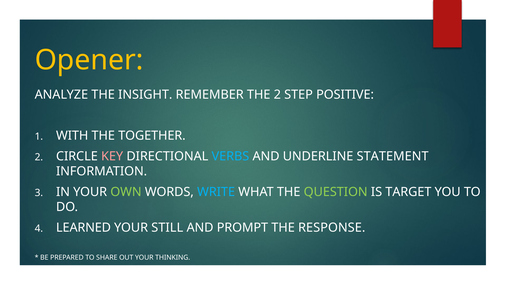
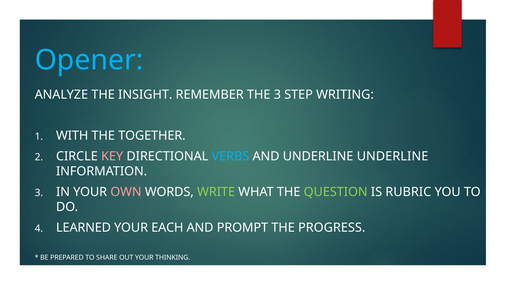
Opener colour: yellow -> light blue (89, 60)
THE 2: 2 -> 3 (277, 95)
POSITIVE: POSITIVE -> WRITING (345, 95)
UNDERLINE STATEMENT: STATEMENT -> UNDERLINE (393, 156)
OWN colour: light green -> pink (126, 192)
WRITE colour: light blue -> light green (216, 192)
TARGET: TARGET -> RUBRIC (408, 192)
STILL: STILL -> EACH (167, 227)
RESPONSE: RESPONSE -> PROGRESS (332, 227)
